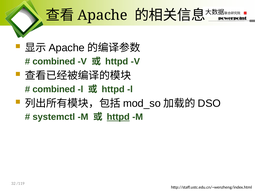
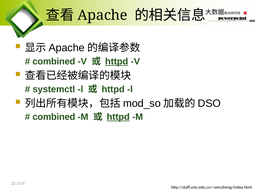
httpd underline: none -> present (117, 62)
combined: combined -> systemctl (54, 89)
systemctl: systemctl -> combined (54, 117)
